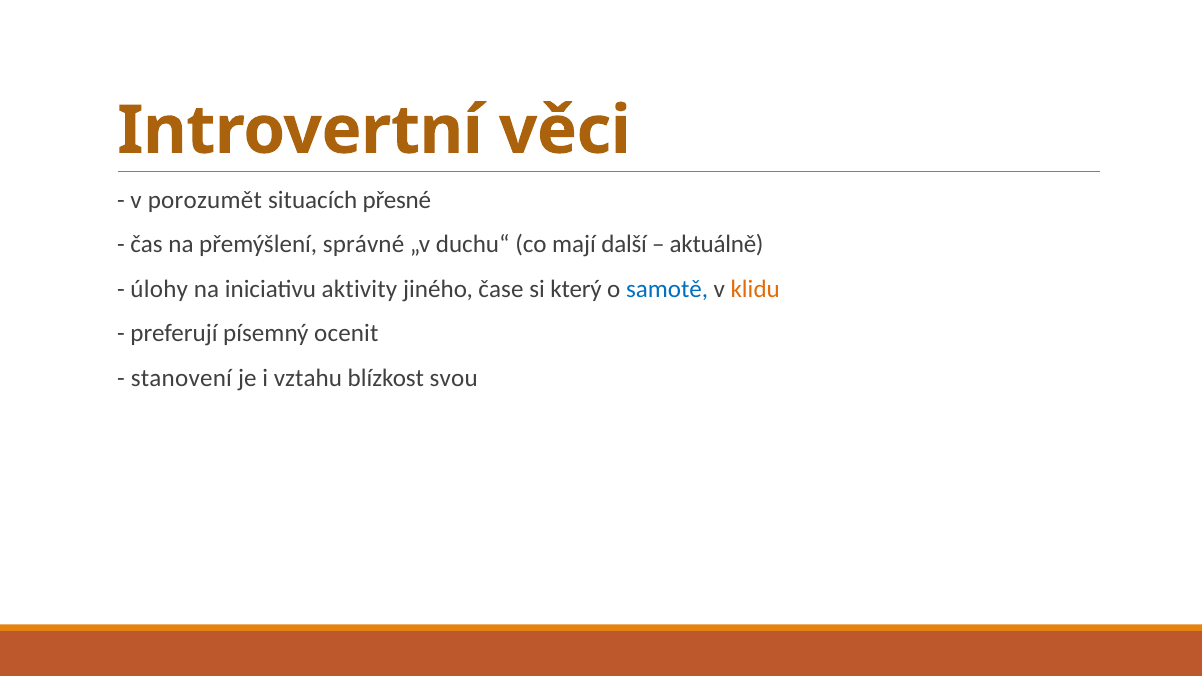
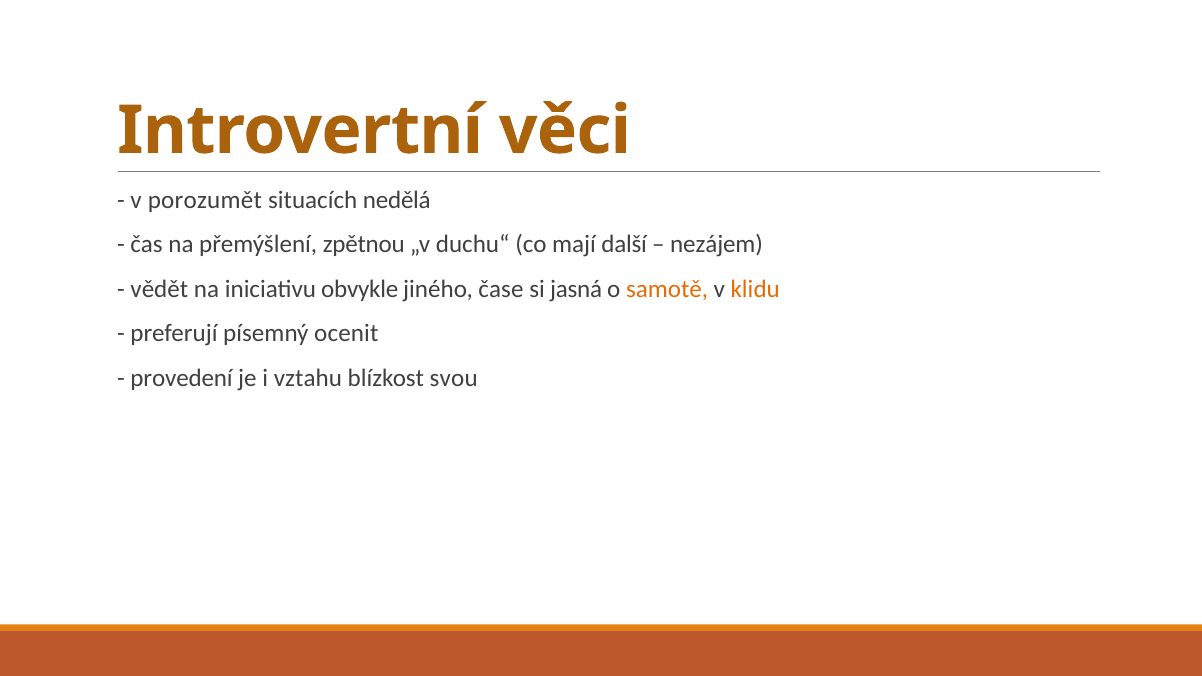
přesné: přesné -> nedělá (397, 200)
správné: správné -> zpětnou (364, 244)
aktuálně: aktuálně -> nezájem (717, 244)
úlohy: úlohy -> vědět (159, 289)
aktivity: aktivity -> obvykle (360, 289)
který: který -> jasná (576, 289)
samotě colour: blue -> orange (667, 289)
stanovení: stanovení -> provedení (182, 378)
